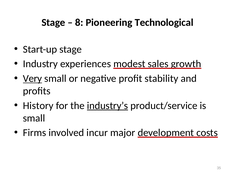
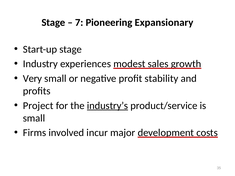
8: 8 -> 7 (79, 22)
Technological: Technological -> Expansionary (164, 22)
Very underline: present -> none (32, 79)
History: History -> Project (38, 106)
